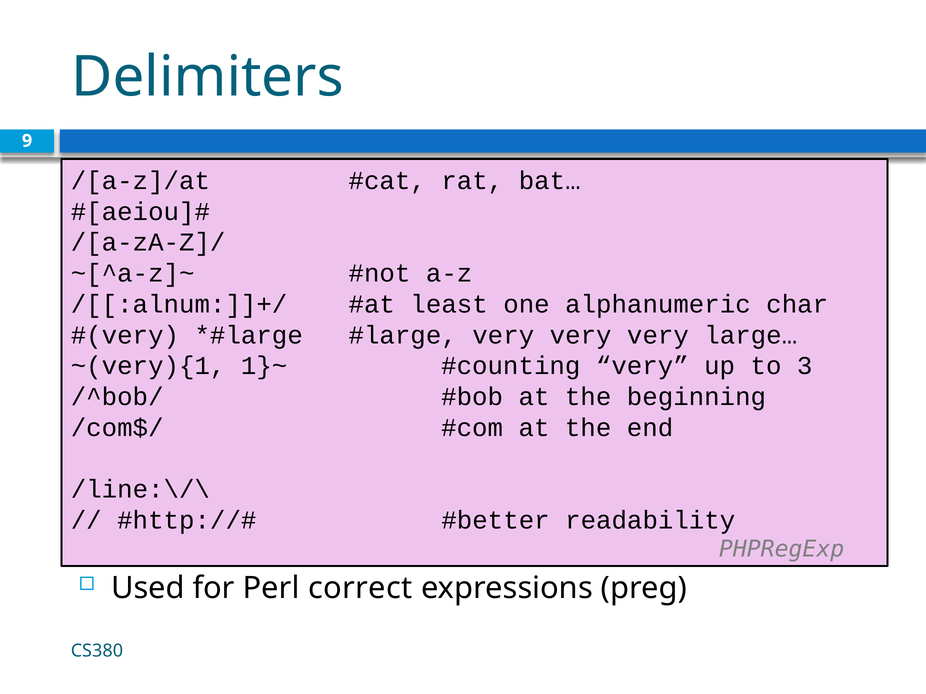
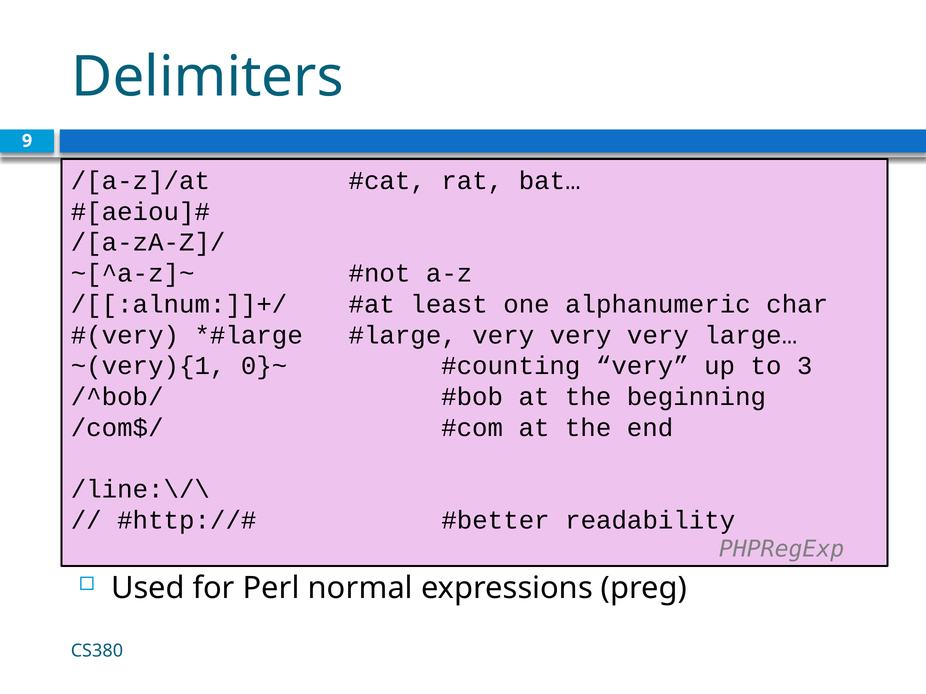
1}~: 1}~ -> 0}~ (264, 366)
correct: correct -> normal (360, 589)
